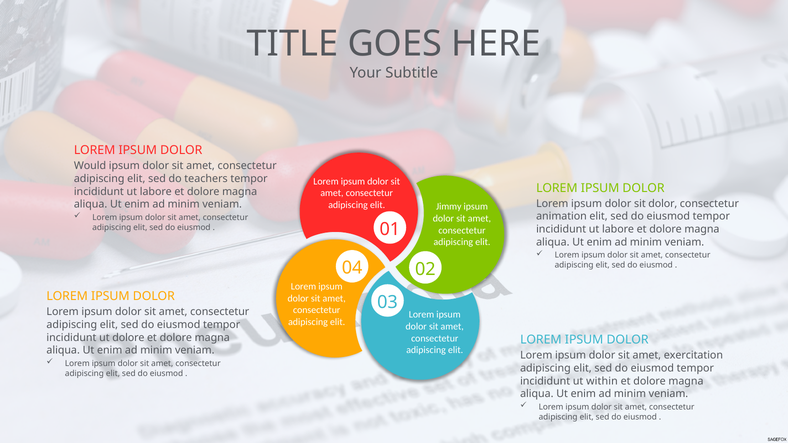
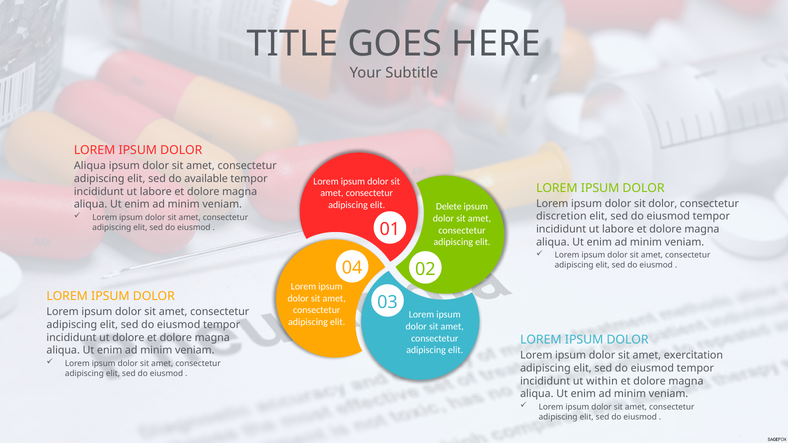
Would: Would -> Aliqua (90, 166)
teachers: teachers -> available (206, 179)
Jimmy: Jimmy -> Delete (449, 207)
animation: animation -> discretion (561, 217)
